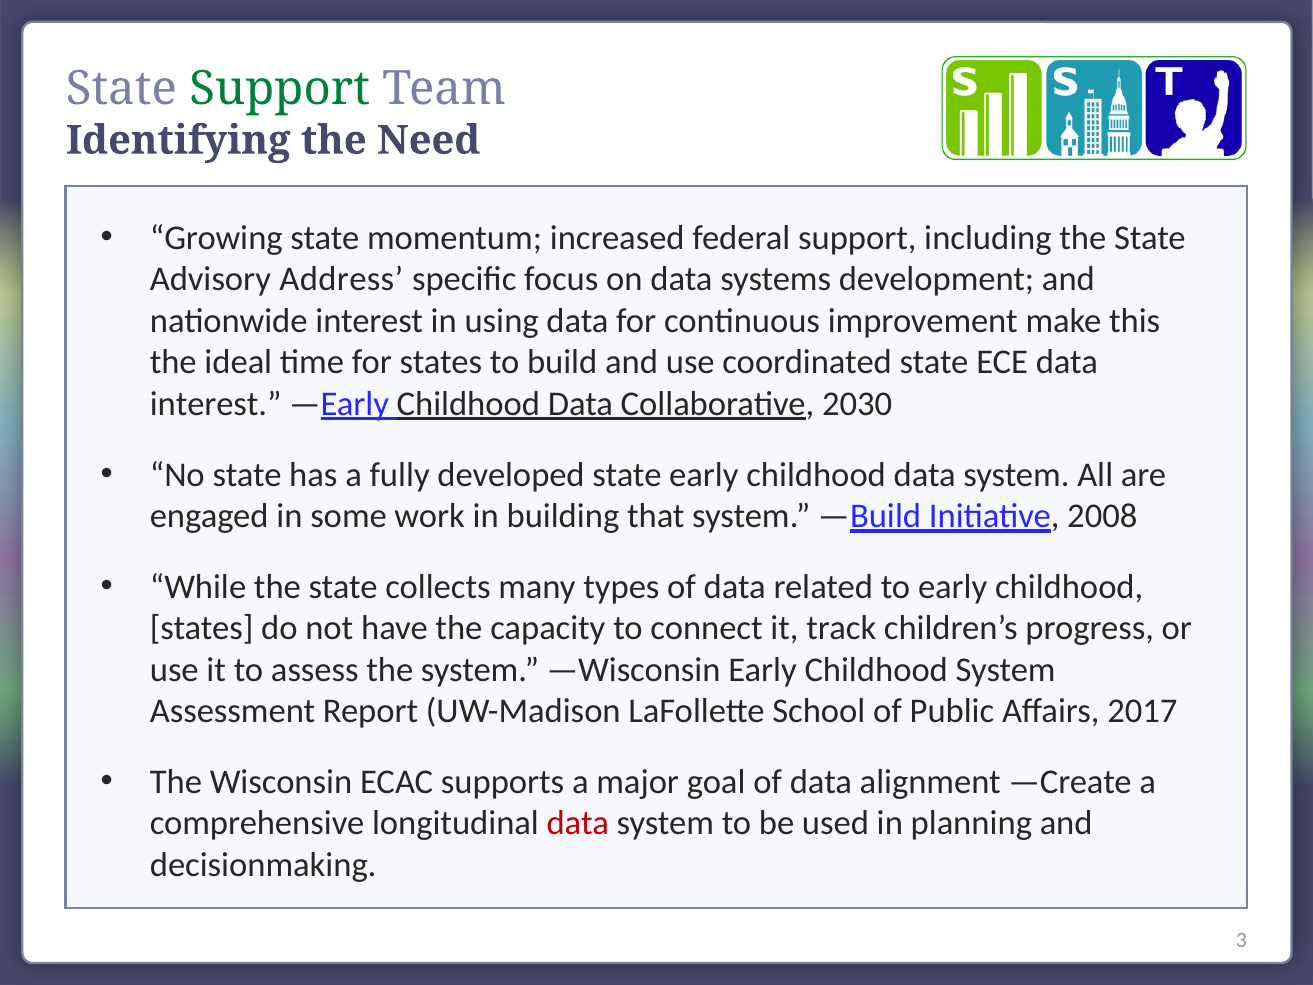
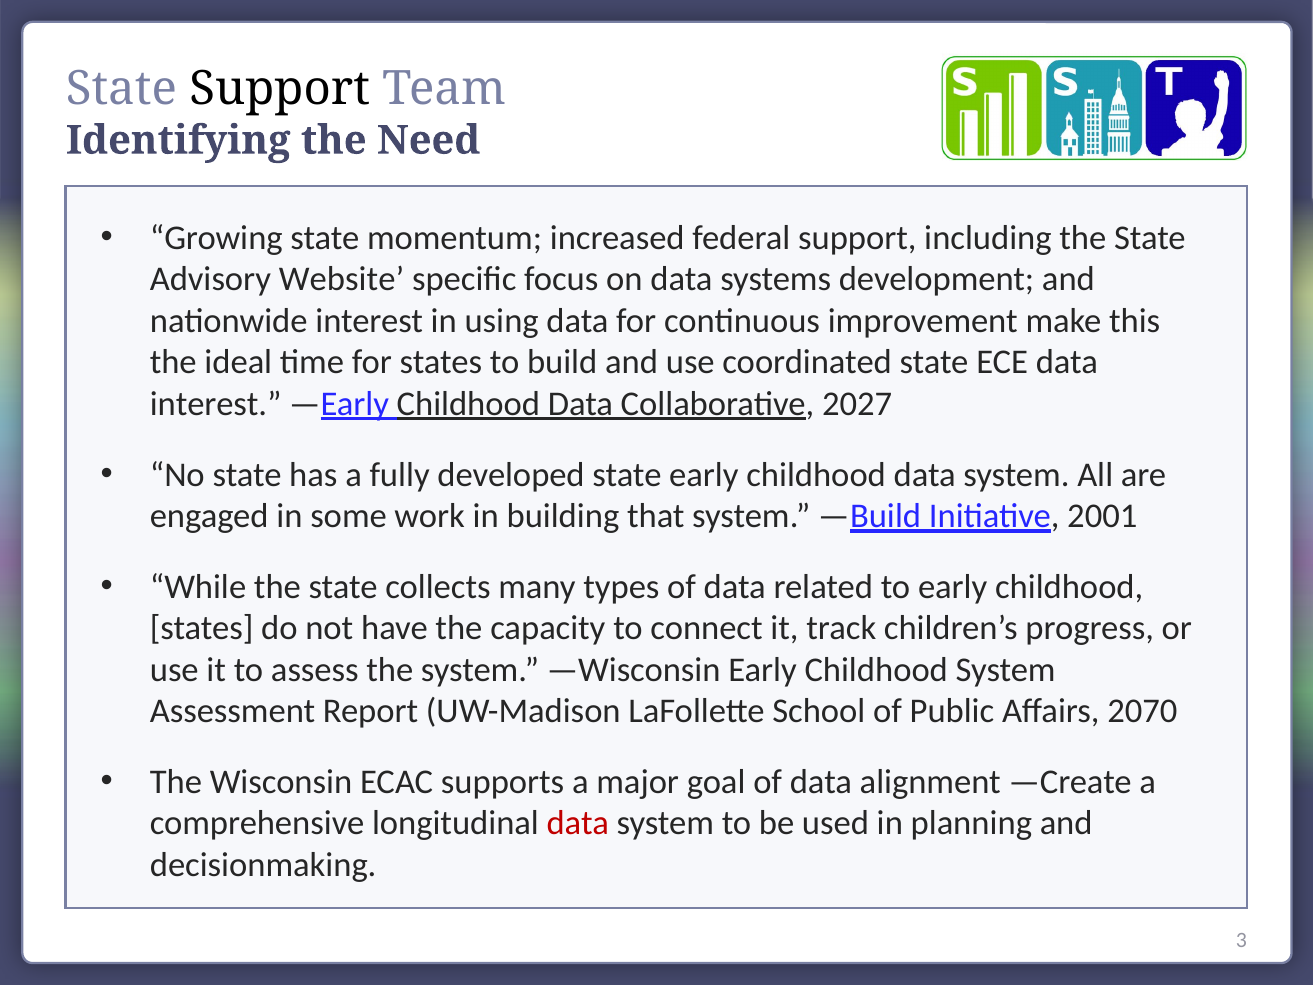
Support colour: green -> black (280, 89)
Address: Address -> Website (342, 279)
2030: 2030 -> 2027 (857, 404)
2008: 2008 -> 2001 (1102, 516)
2017: 2017 -> 2070 (1142, 711)
